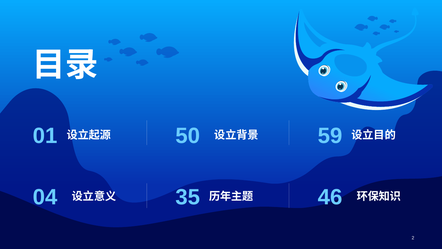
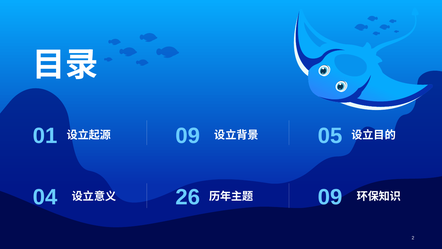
50: 50 -> 09 (188, 136)
59: 59 -> 05 (330, 136)
35: 35 -> 26 (188, 197)
46: 46 -> 09 (330, 197)
